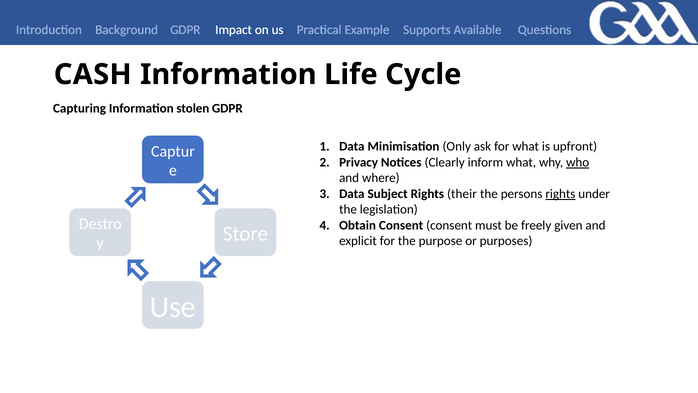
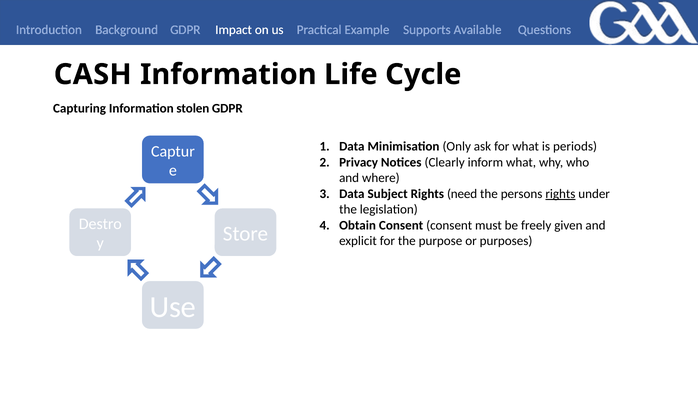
upfront: upfront -> periods (575, 146)
who underline: present -> none (578, 162)
their: their -> need (462, 194)
